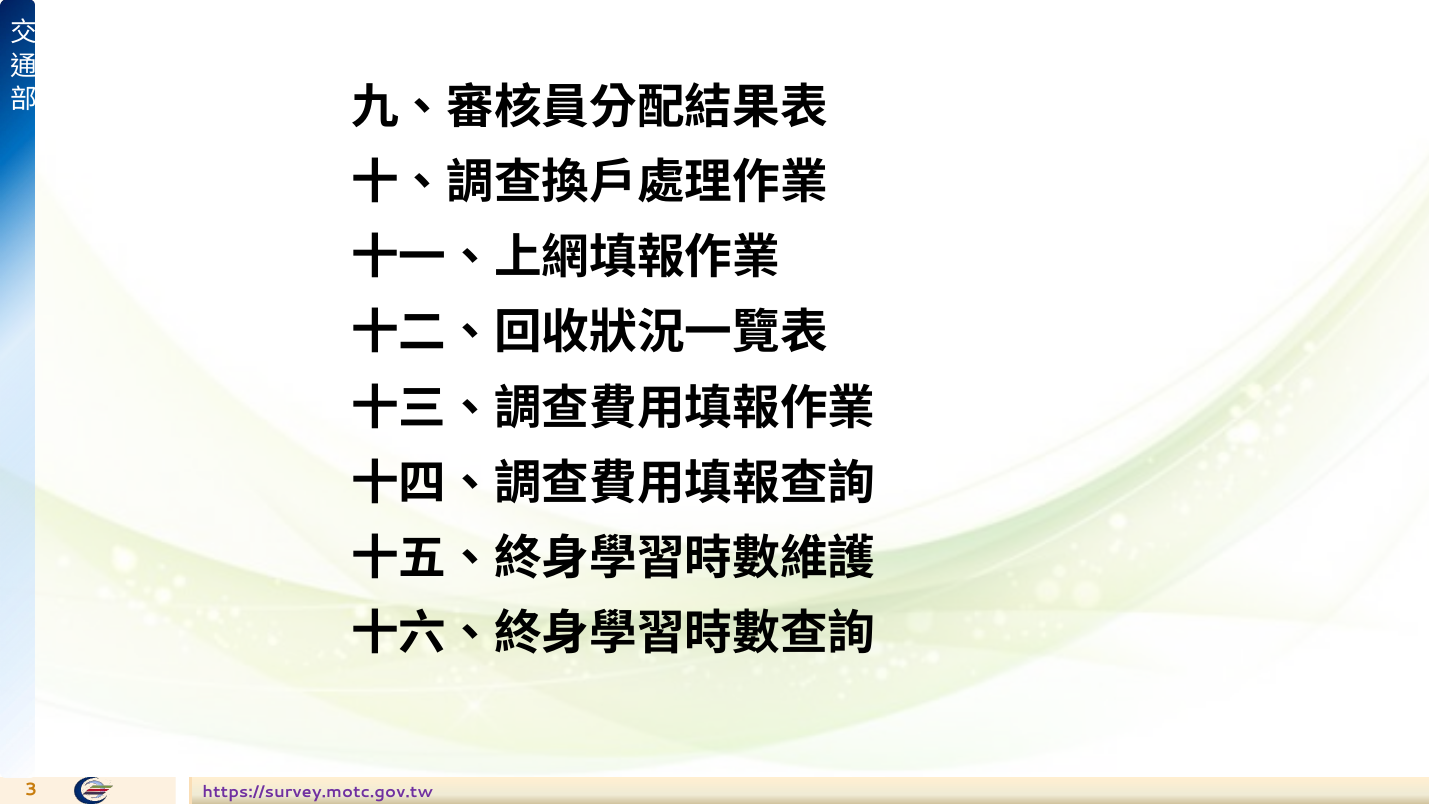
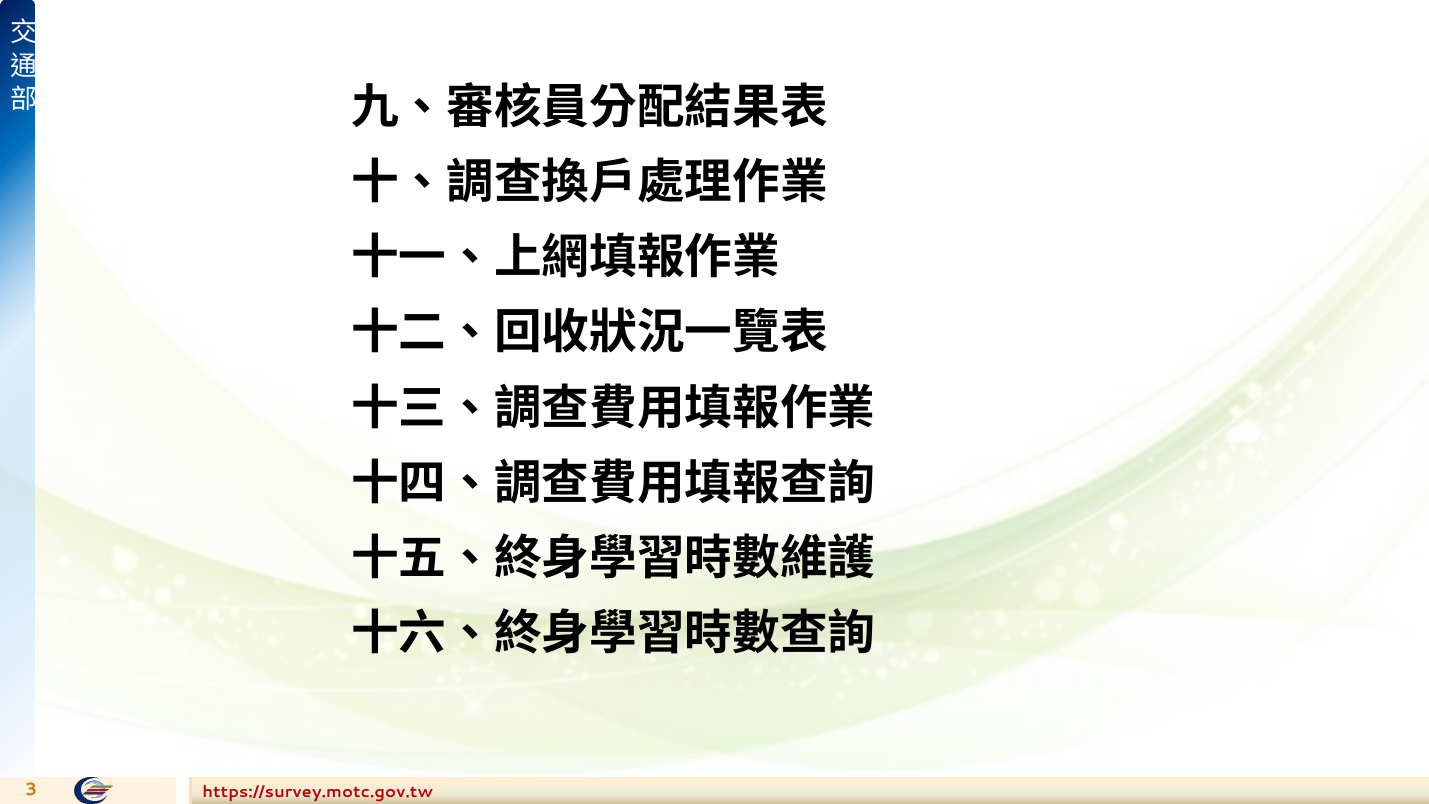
https://survey.motc.gov.tw colour: purple -> red (318, 792)
